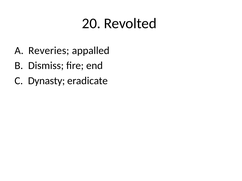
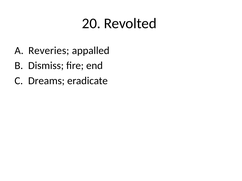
Dynasty: Dynasty -> Dreams (46, 81)
